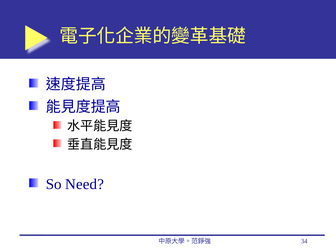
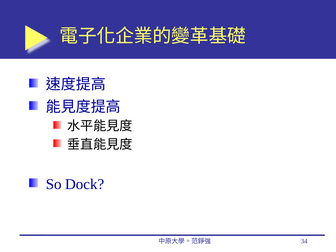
Need: Need -> Dock (85, 184)
